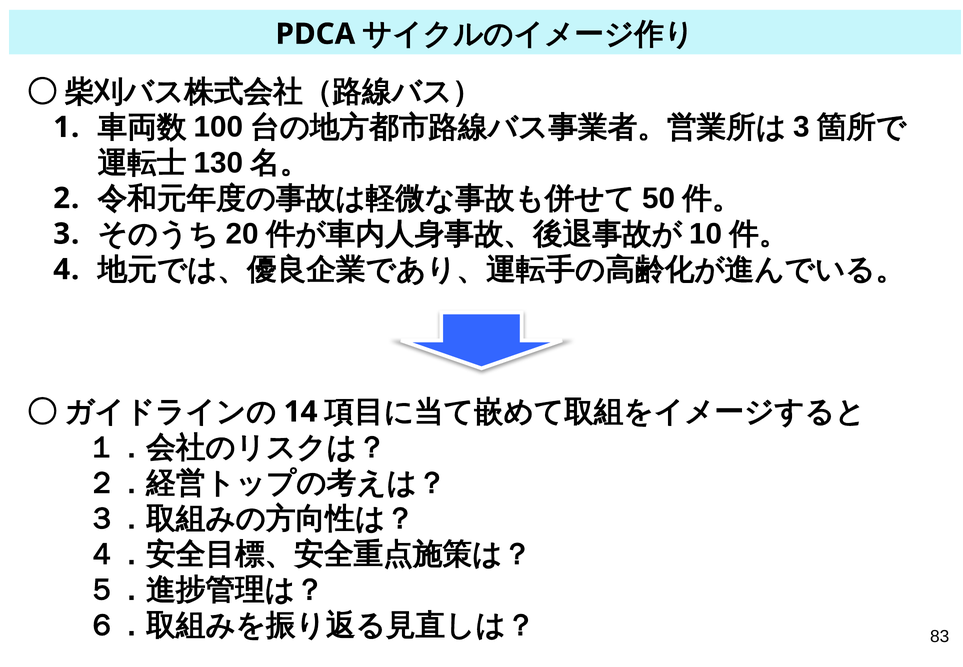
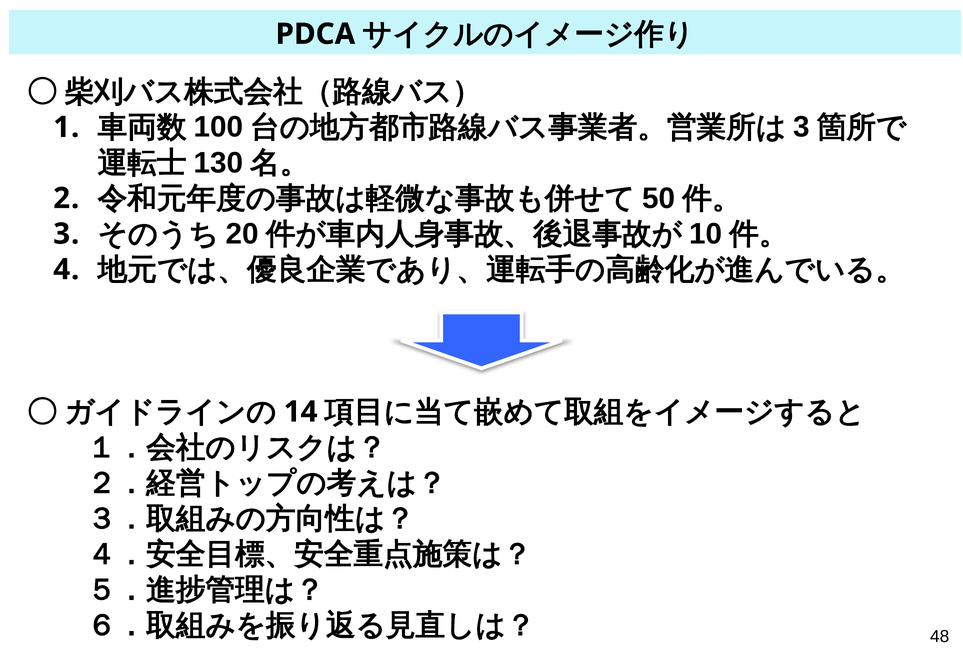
83: 83 -> 48 (940, 636)
